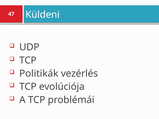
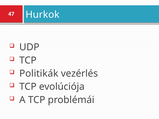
Küldeni: Küldeni -> Hurkok (43, 15)
